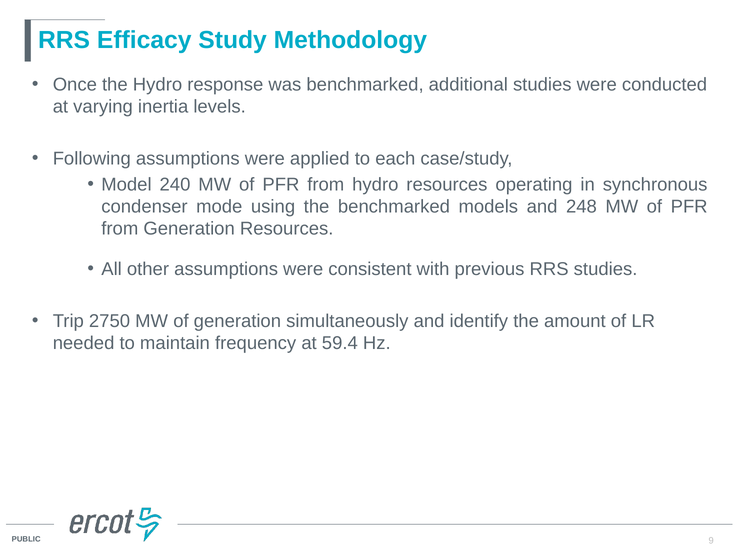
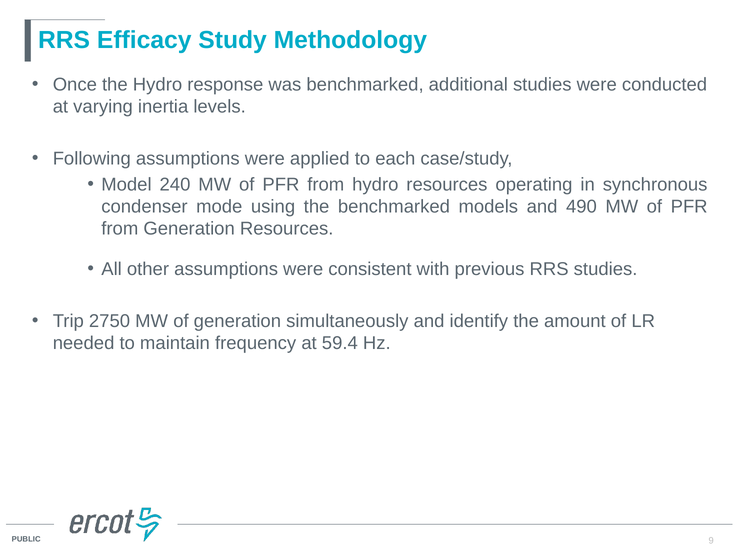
248: 248 -> 490 (581, 207)
